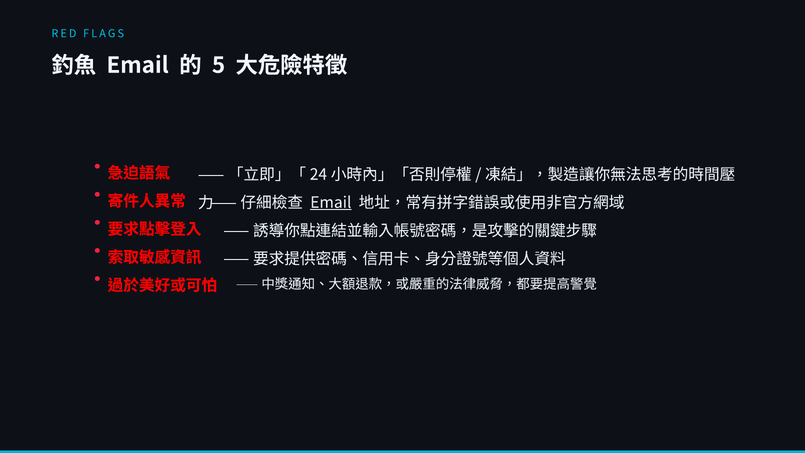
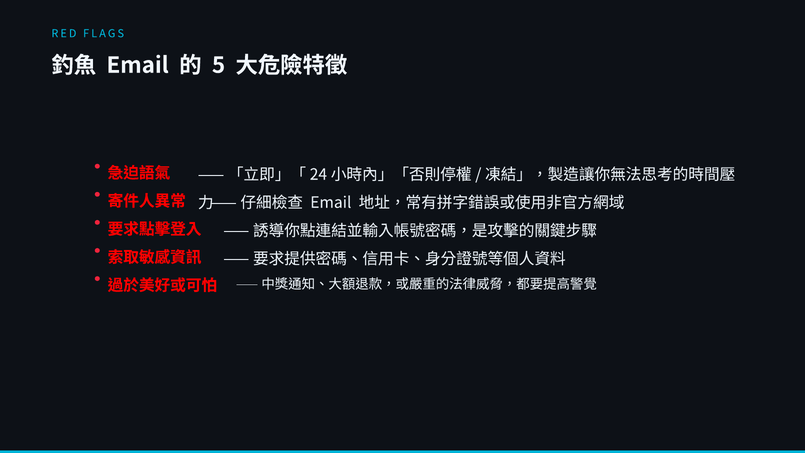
Email underline: present -> none (331, 203)
